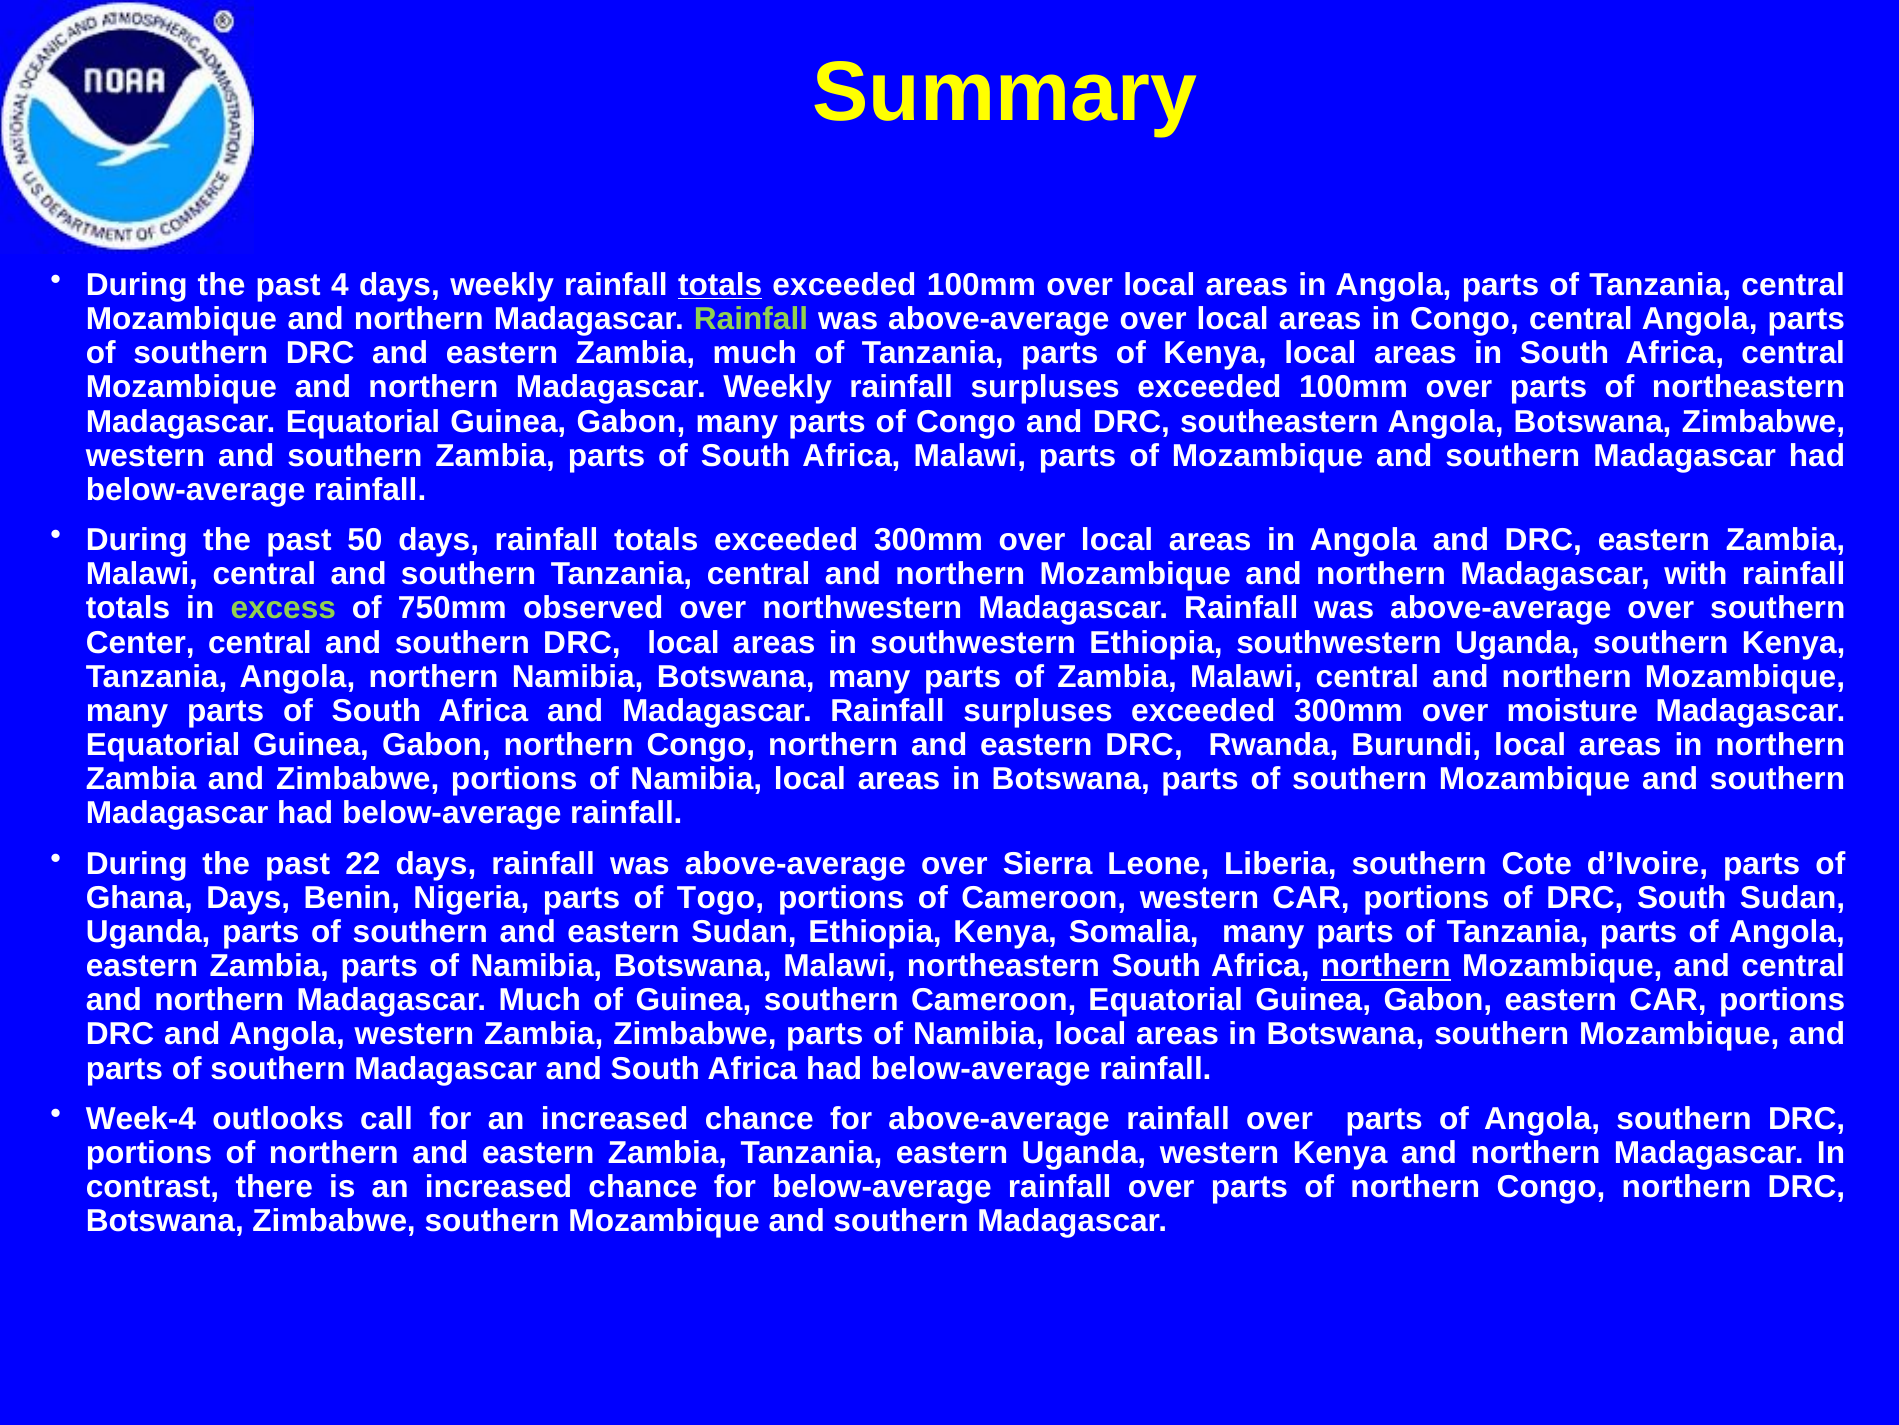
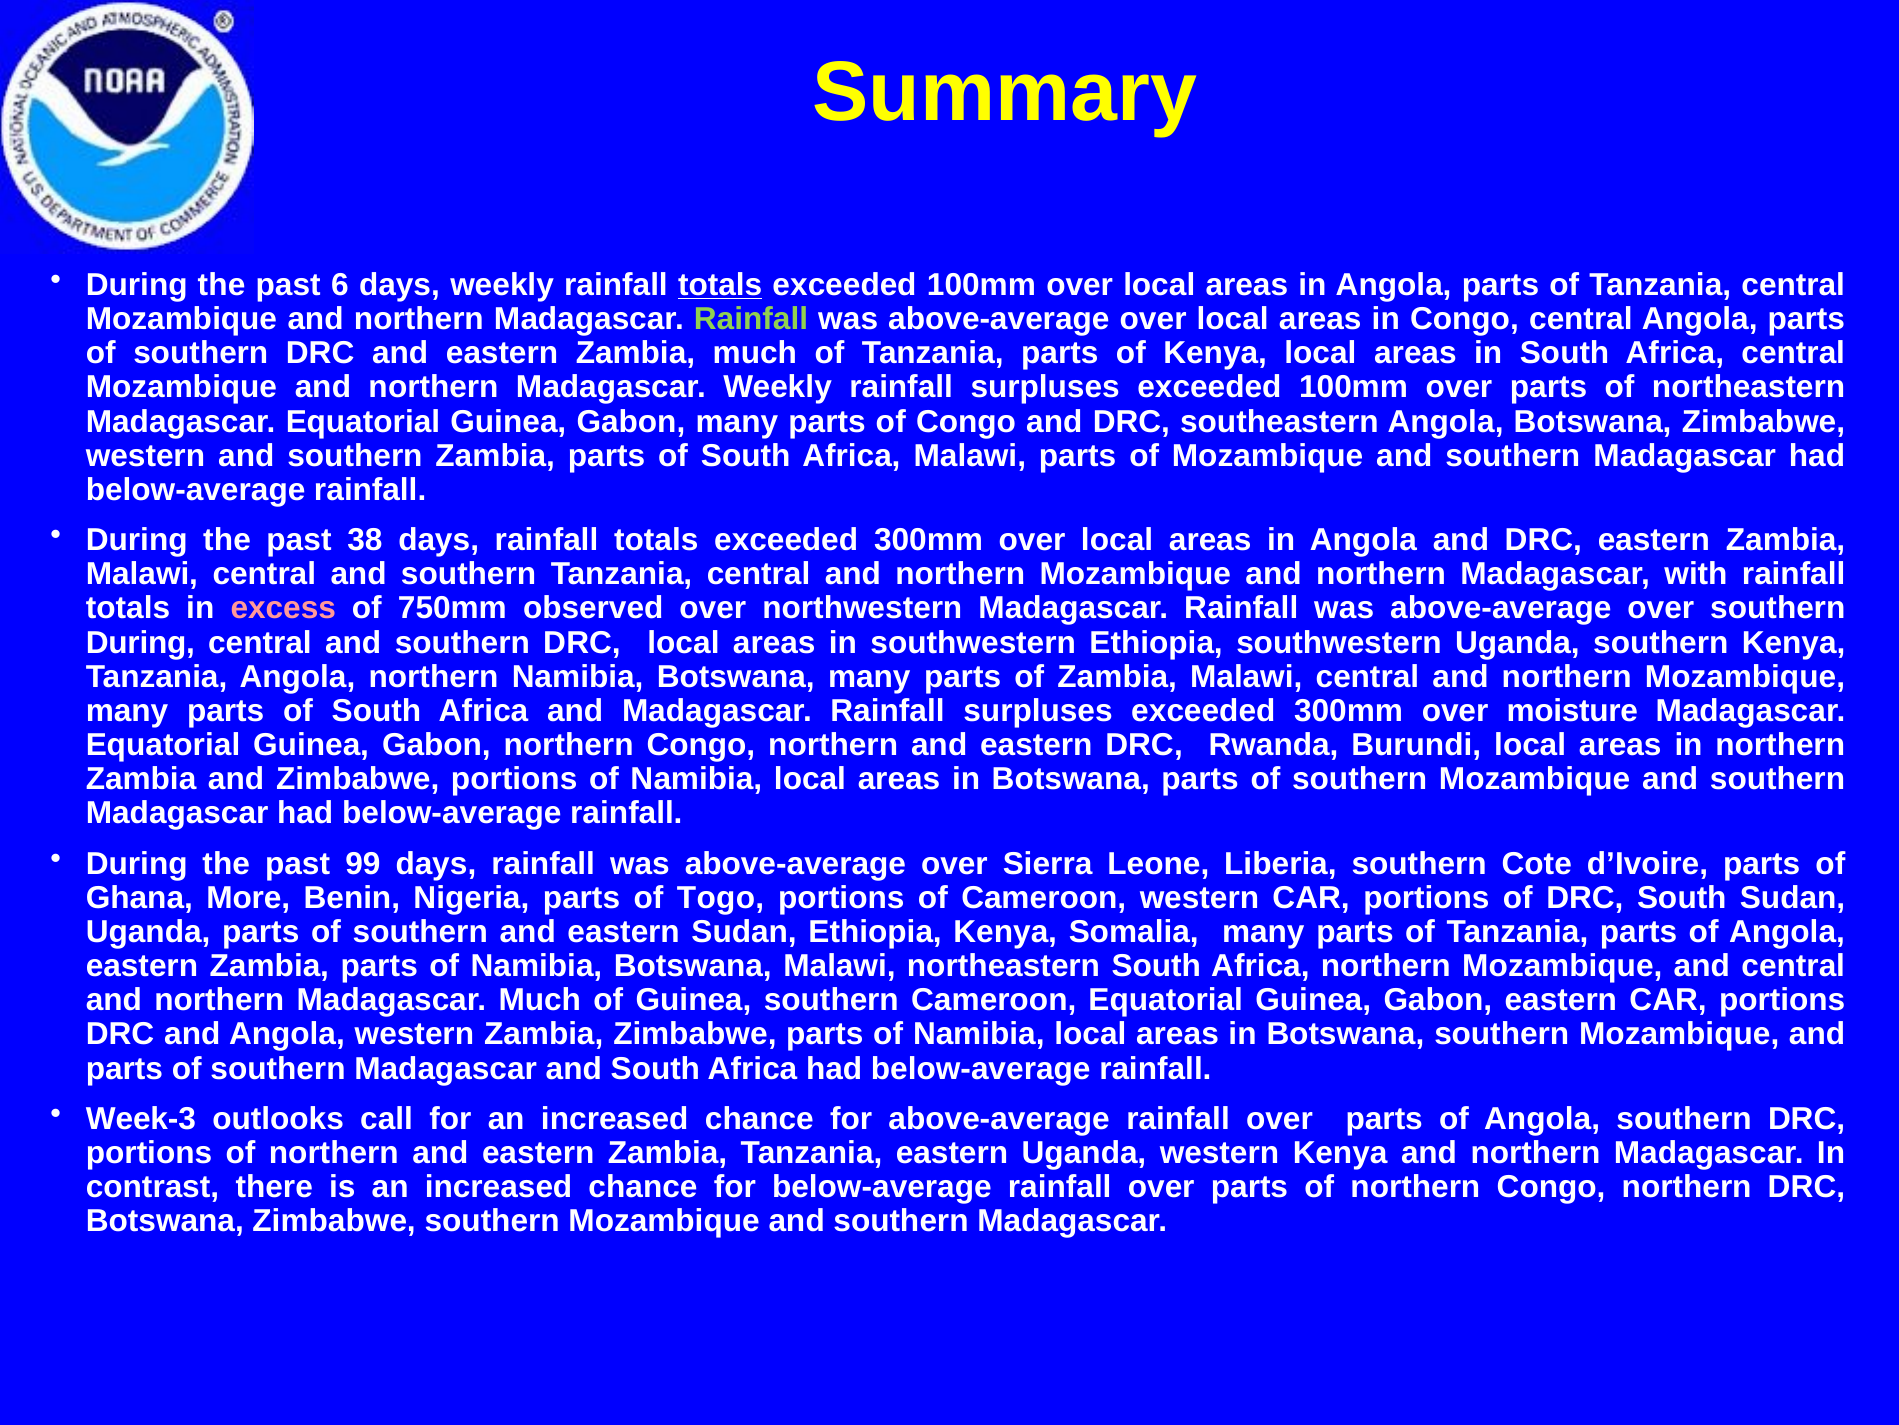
4: 4 -> 6 (340, 285)
50: 50 -> 38 (365, 540)
excess colour: light green -> pink (283, 608)
Center: Center -> During (140, 642)
22: 22 -> 99 (363, 863)
Ghana Days: Days -> More (248, 897)
northern underline: present -> none (1386, 966)
Week-4: Week-4 -> Week-3 (141, 1118)
